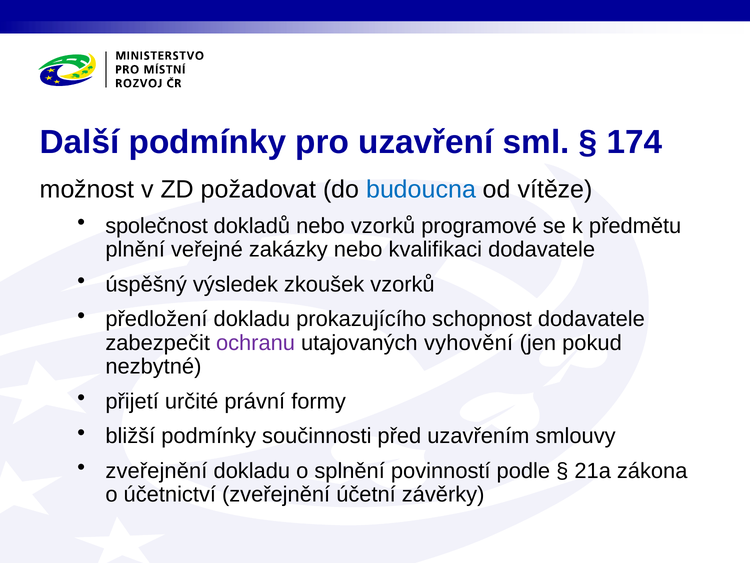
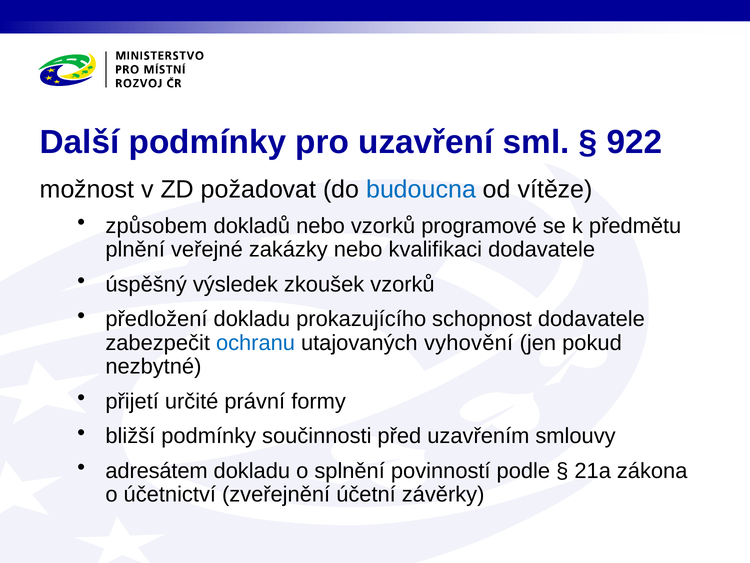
174: 174 -> 922 (634, 142)
společnost: společnost -> způsobem (156, 226)
ochranu colour: purple -> blue (255, 343)
zveřejnění: zveřejnění -> adresátem (157, 471)
